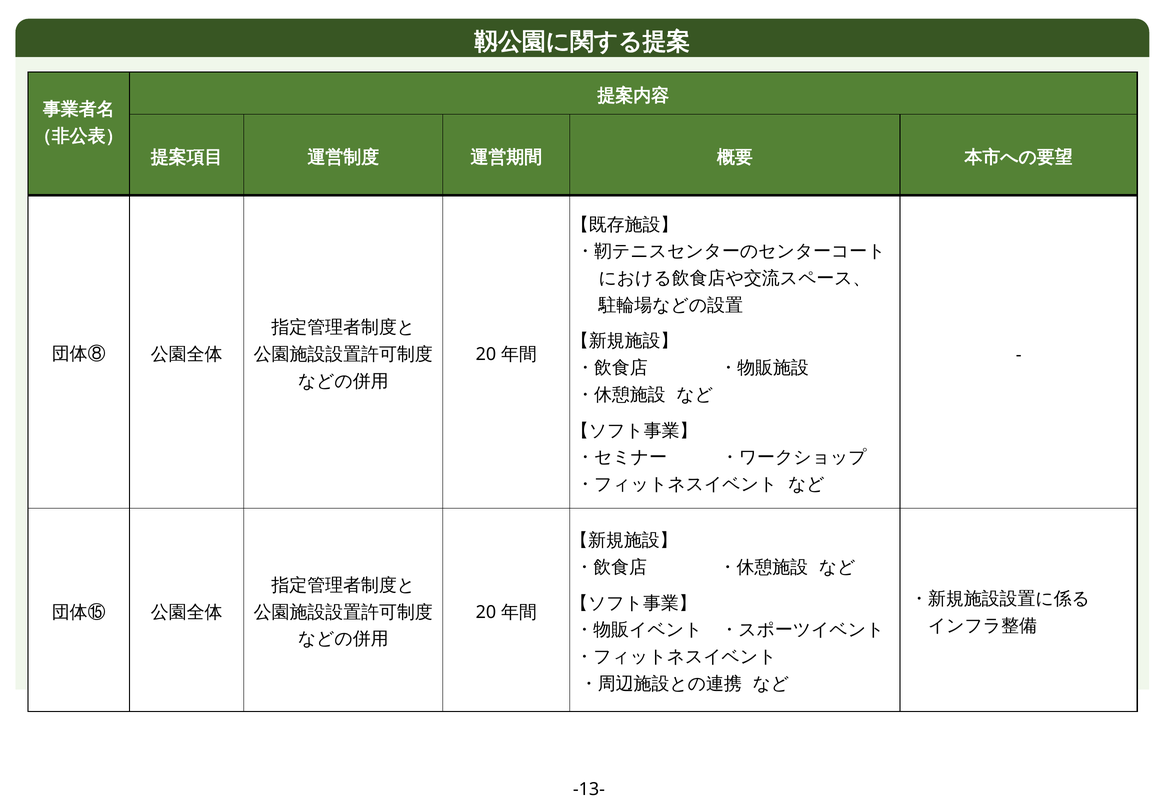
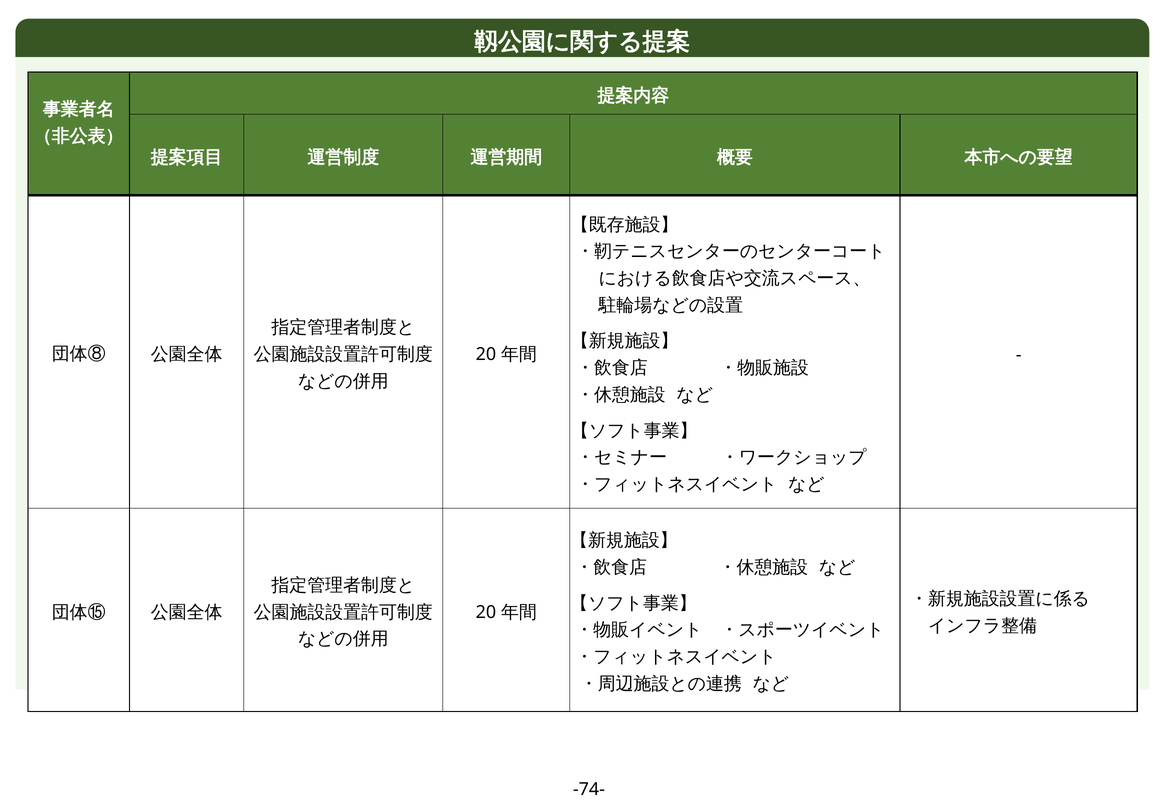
-13-: -13- -> -74- (589, 790)
